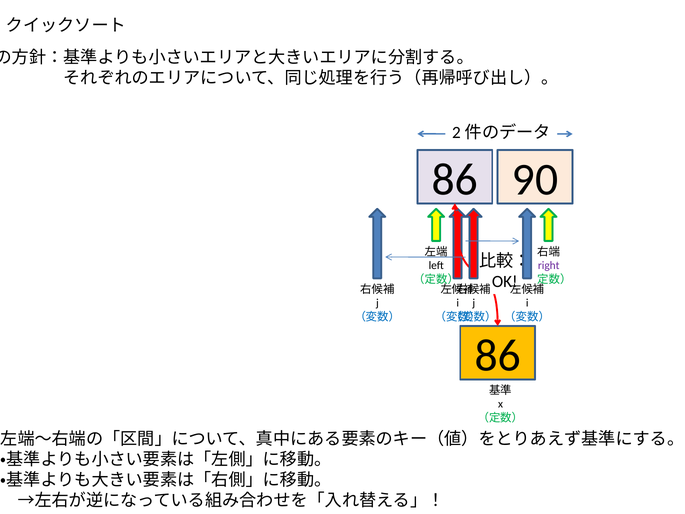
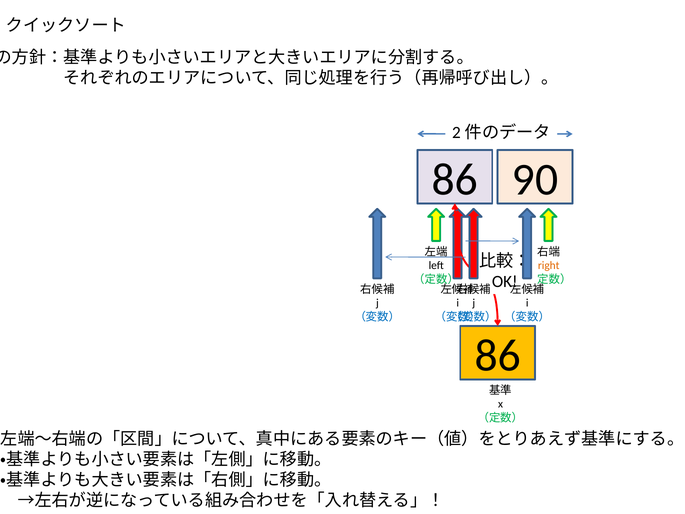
right colour: purple -> orange (549, 266)
